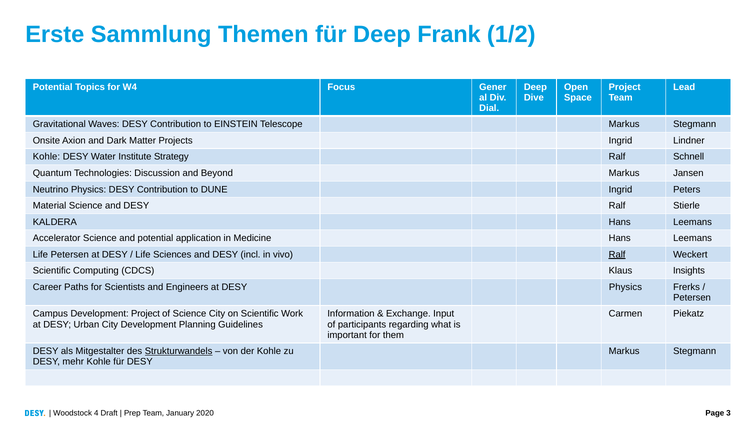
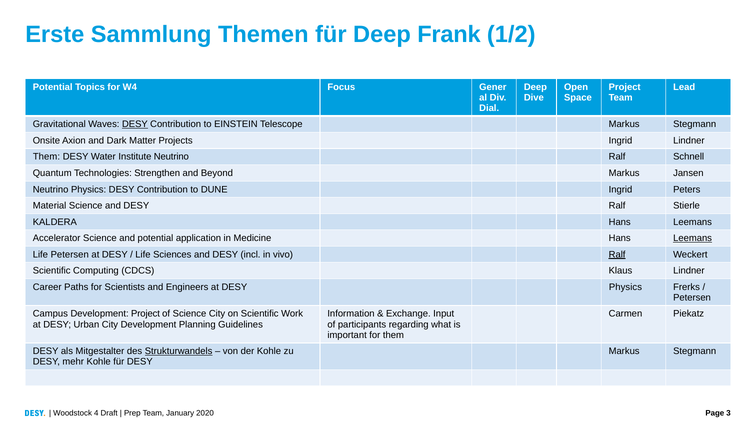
DESY underline: none -> present (135, 124)
Kohle: Kohle -> Them (46, 157)
Institute Strategy: Strategy -> Neutrino (171, 157)
Discussion: Discussion -> Strengthen (157, 173)
Leemans underline: none -> present (693, 238)
Klaus Insights: Insights -> Lindner (689, 271)
